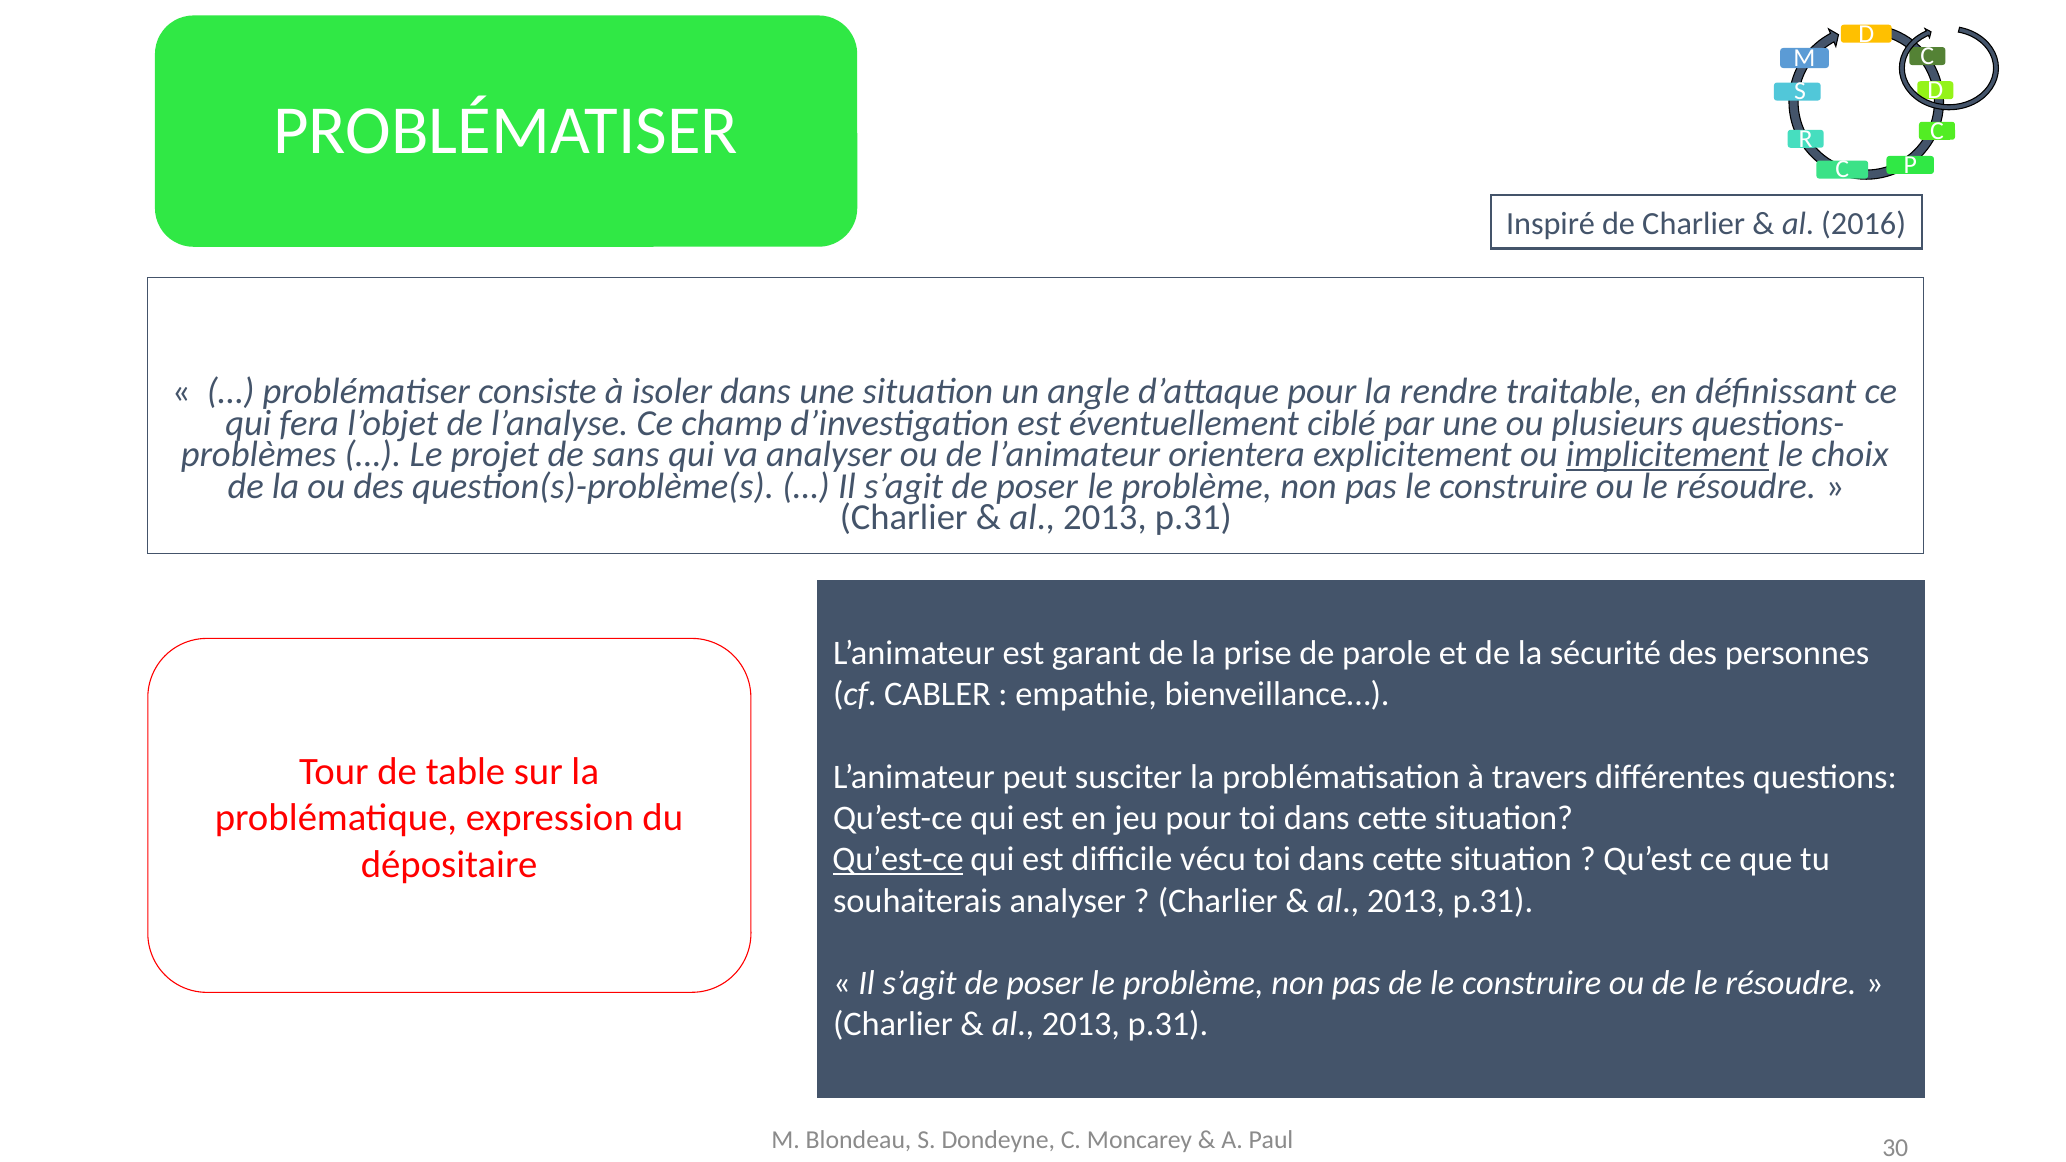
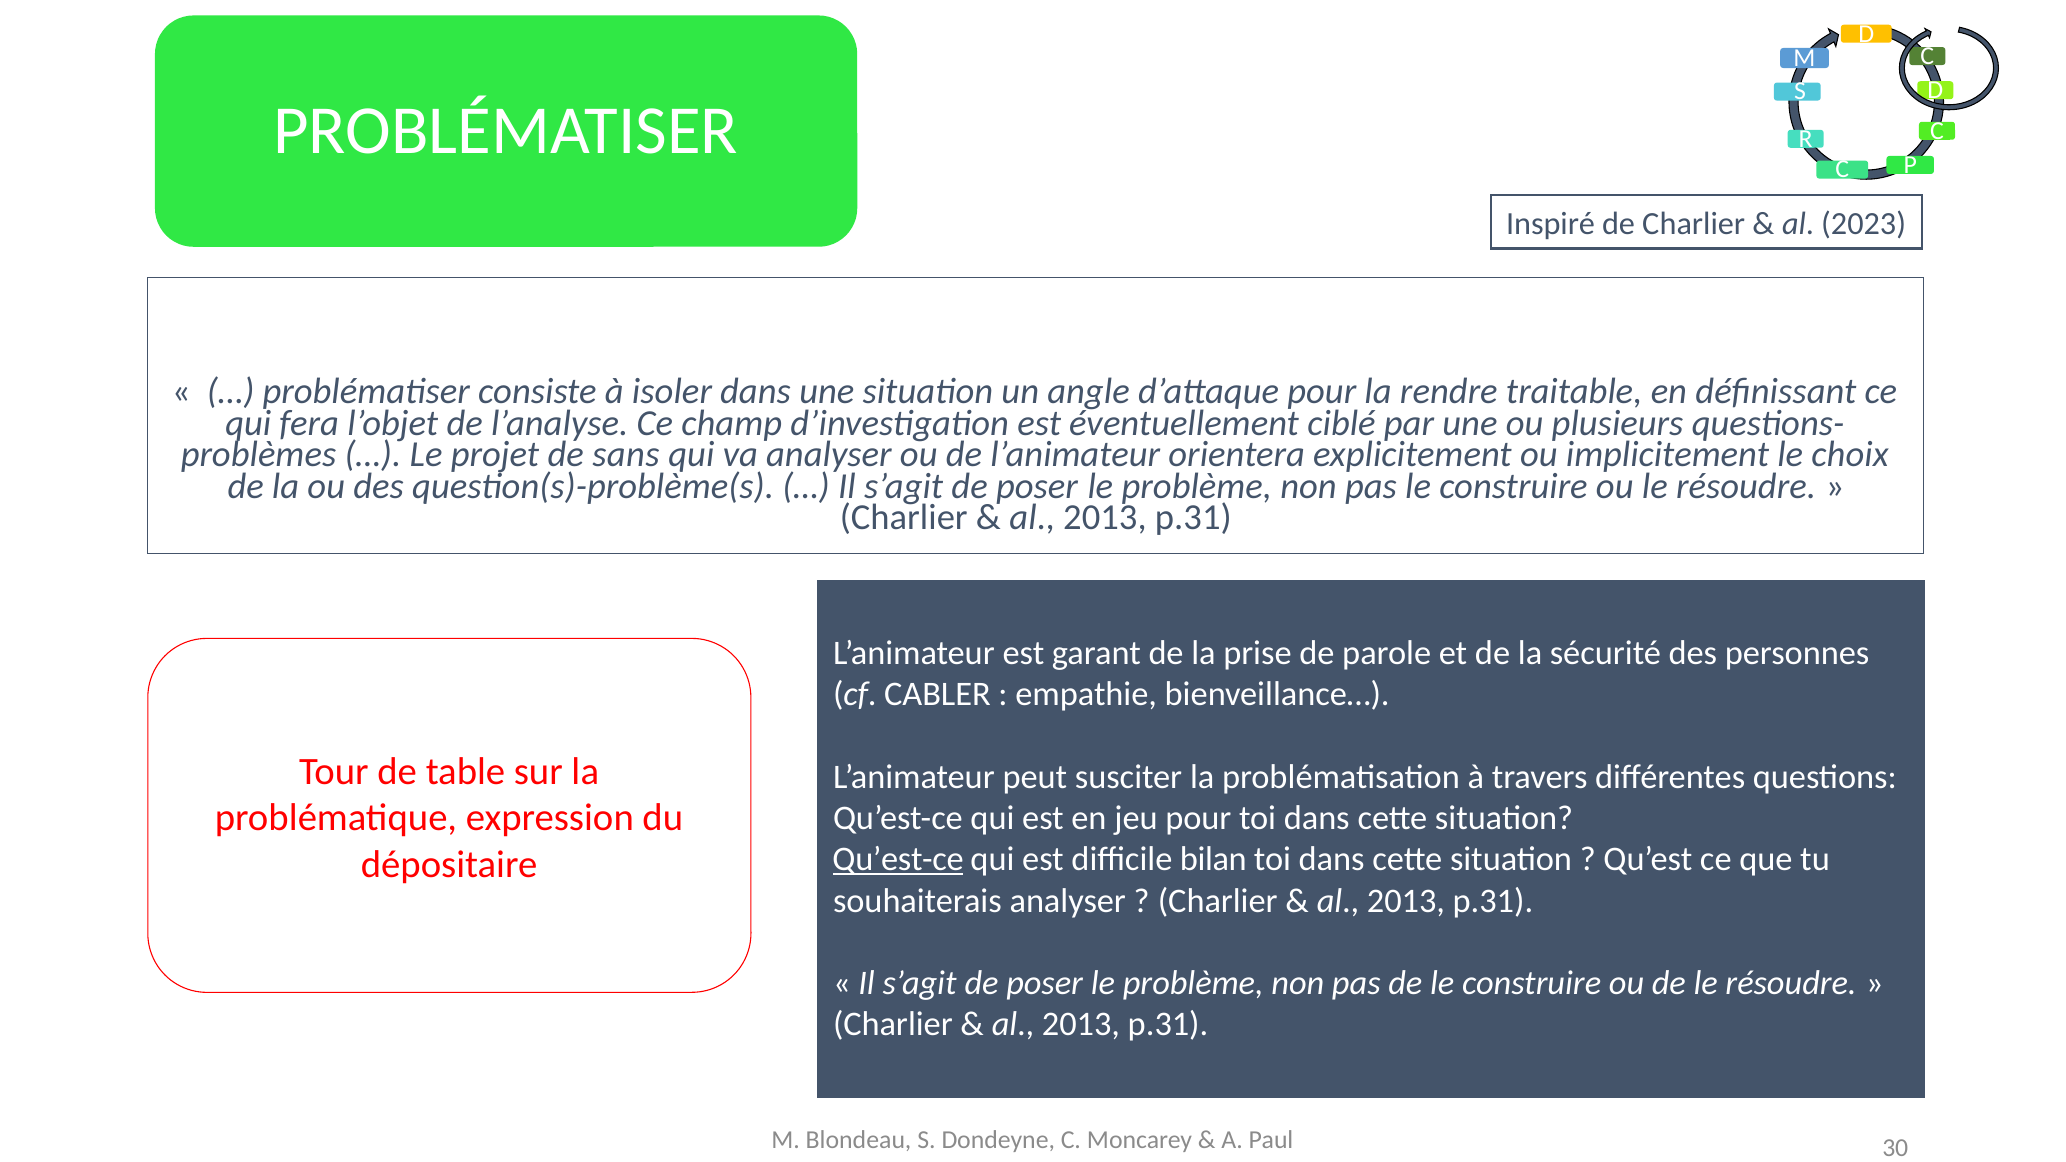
2016: 2016 -> 2023 (1864, 224)
implicitement underline: present -> none (1668, 455)
vécu: vécu -> bilan (1213, 860)
